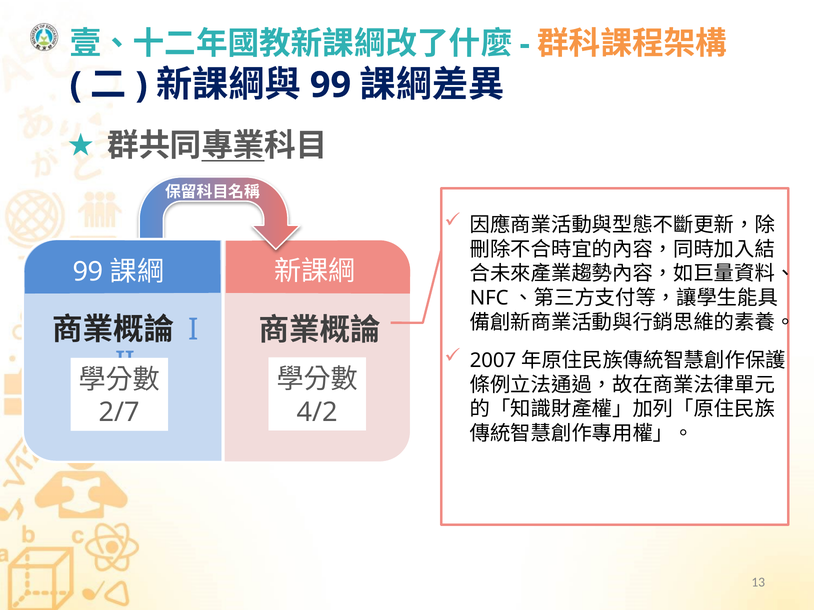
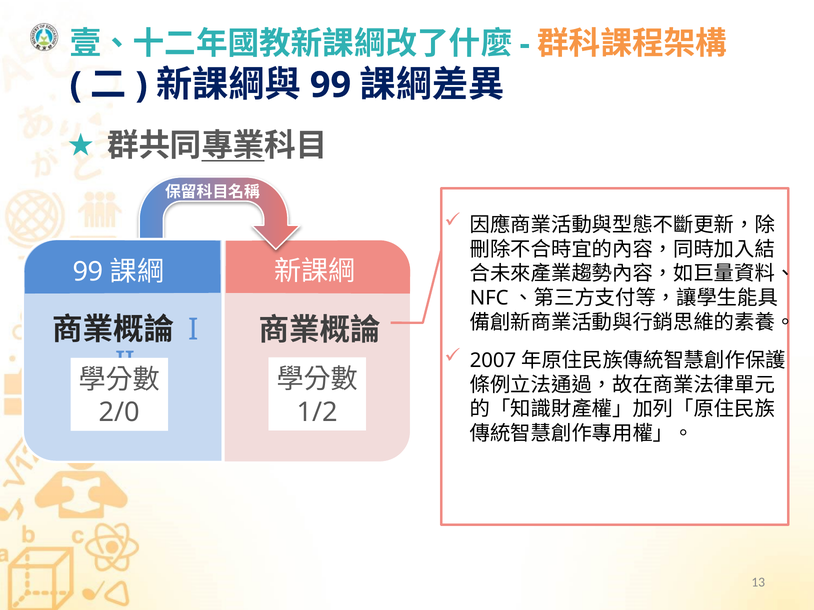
4/2: 4/2 -> 1/2 (317, 412)
2/7: 2/7 -> 2/0 (119, 413)
